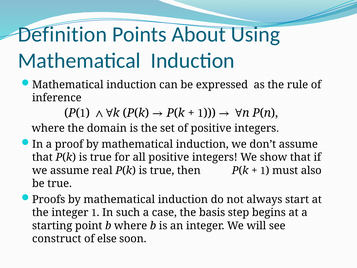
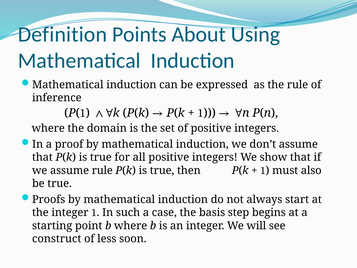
assume real: real -> rule (102, 170)
else: else -> less (107, 239)
